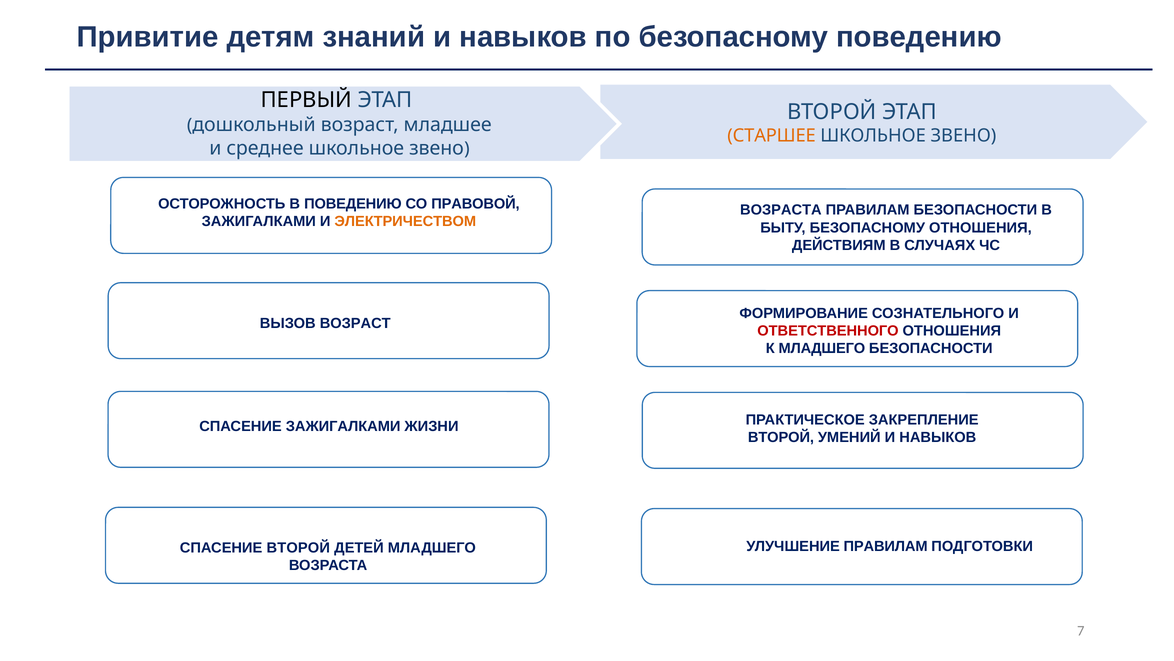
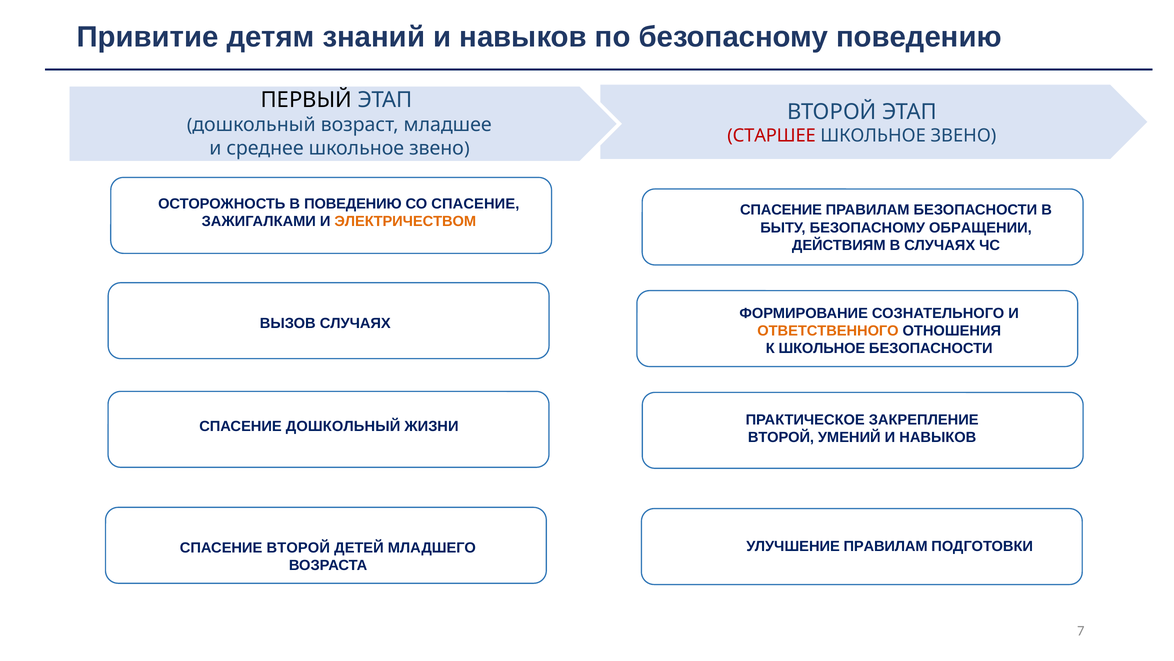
СТАРШЕЕ colour: orange -> red (772, 136)
СО ПРАВОВОЙ: ПРАВОВОЙ -> СПАСЕНИЕ (475, 204)
ВОЗРАСТА: ВОЗРАСТА -> СПАСЕНИЕ (781, 210)
БЕЗОПАСНОМУ ОТНОШЕНИЯ: ОТНОШЕНИЯ -> ОБРАЩЕНИИ (980, 227)
ВЫЗОВ ВОЗРАСТ: ВОЗРАСТ -> СЛУЧАЯХ (355, 323)
ОТВЕТСТВЕННОГО colour: red -> orange (828, 331)
К МЛАДШЕГО: МЛАДШЕГО -> ШКОЛЬНОЕ (822, 348)
СПАСЕНИЕ ЗАЖИГАЛКАМИ: ЗАЖИГАЛКАМИ -> ДОШКОЛЬНЫЙ (343, 426)
